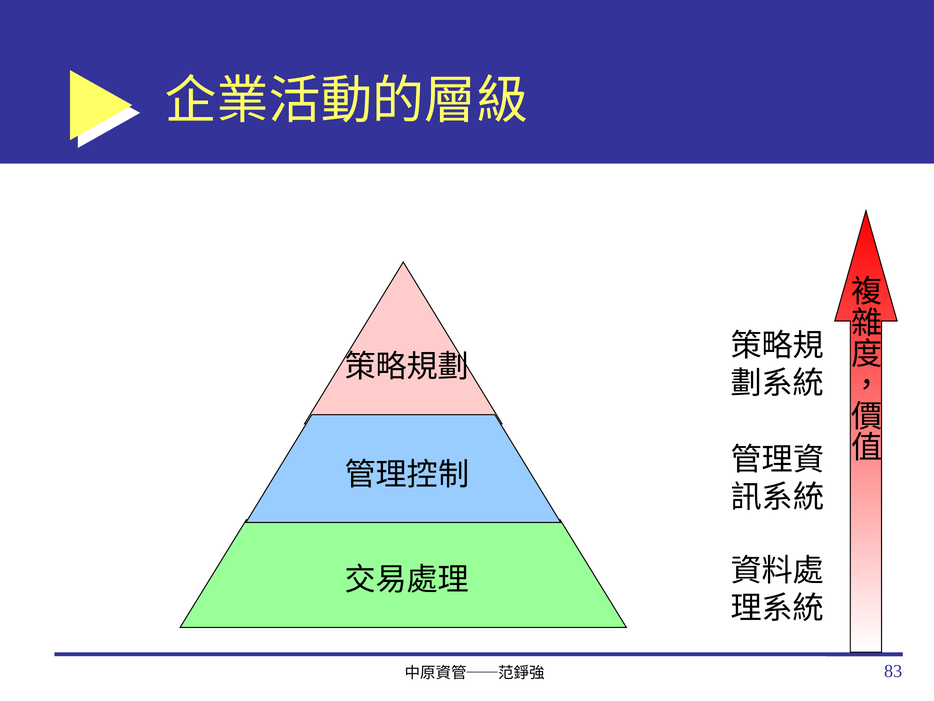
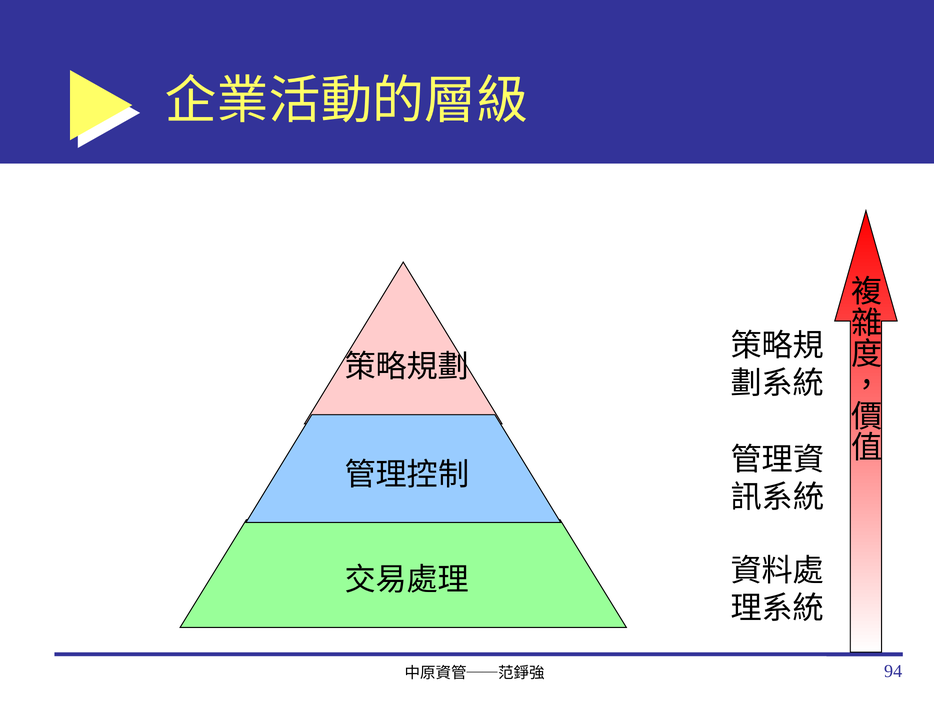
83: 83 -> 94 (893, 671)
